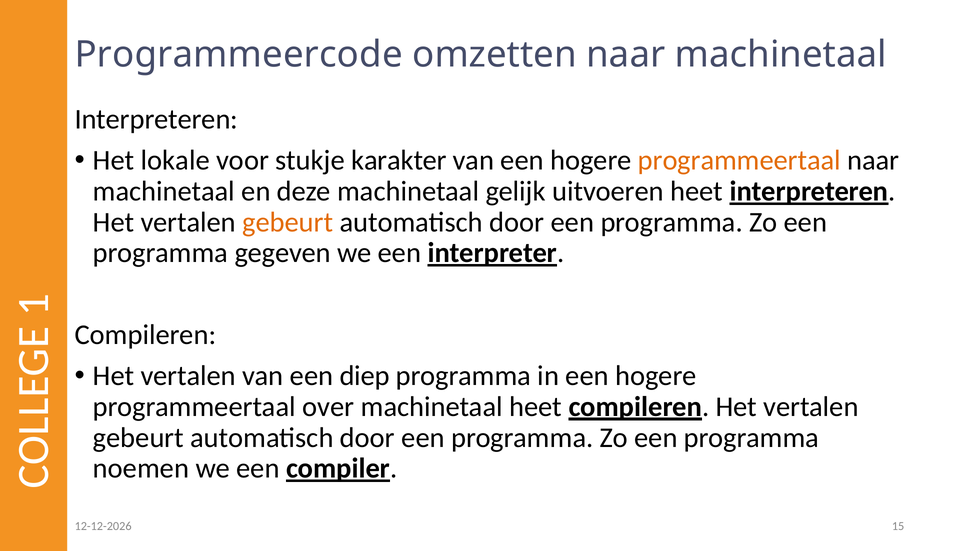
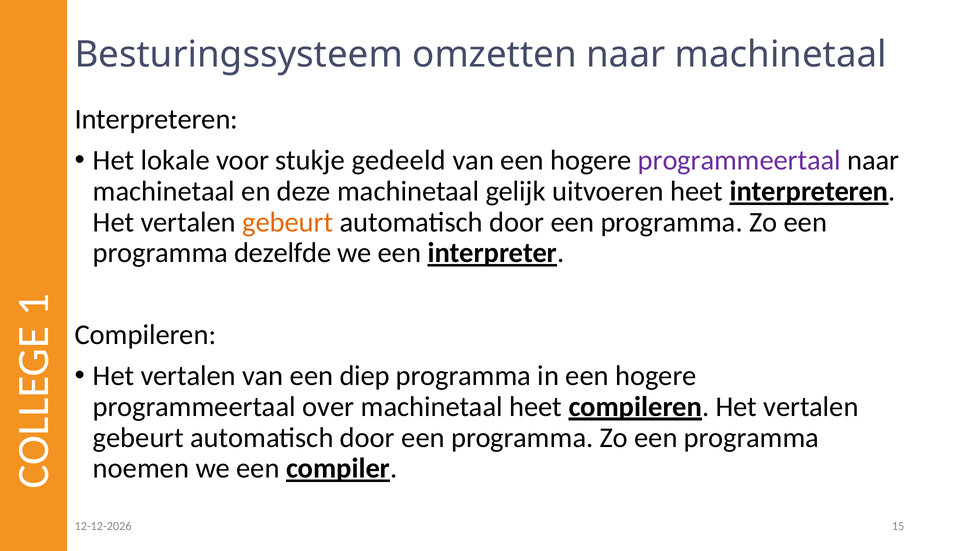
Programmeercode: Programmeercode -> Besturingssysteem (239, 54)
karakter: karakter -> gedeeld (399, 160)
programmeertaal colour: orange -> purple (739, 160)
gegeven: gegeven -> dezelfde (283, 253)
